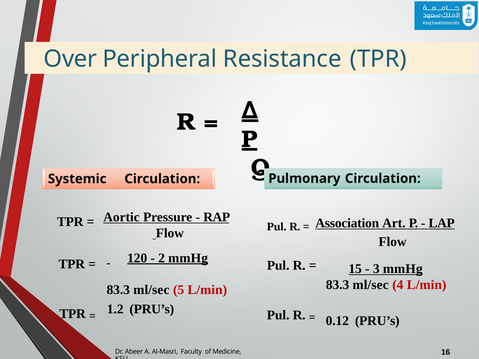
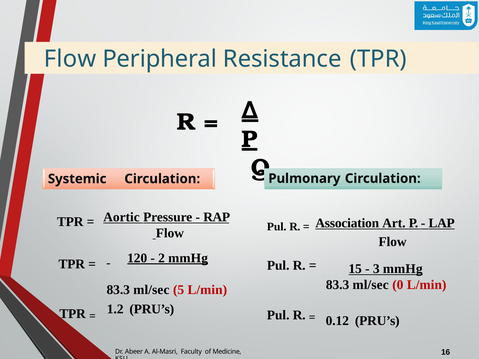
Over: Over -> Flow (70, 59)
4: 4 -> 0 (398, 285)
